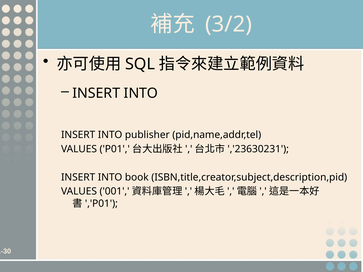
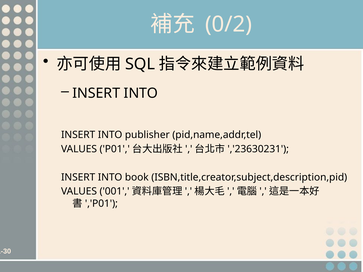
3/2: 3/2 -> 0/2 (228, 24)
